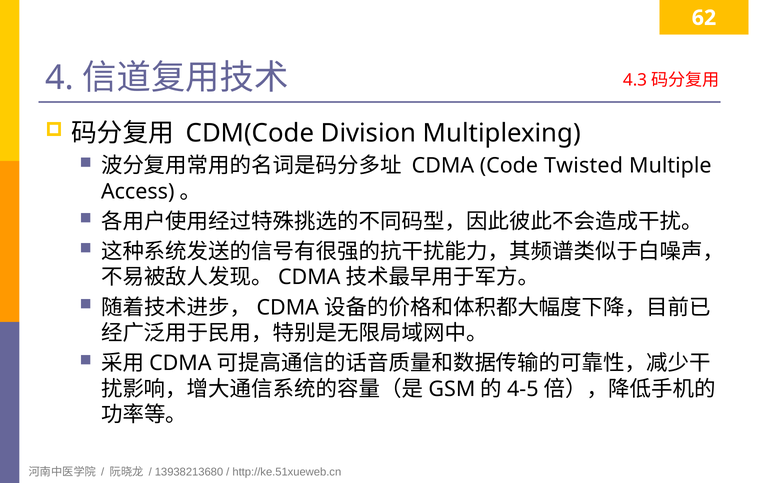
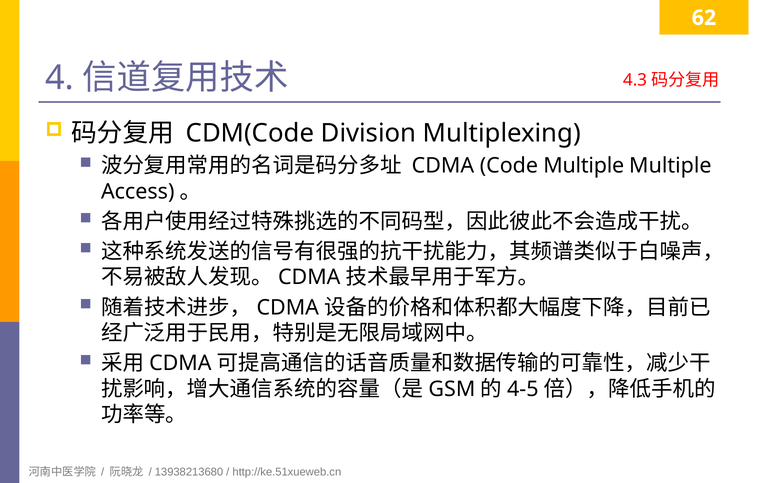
Code Twisted: Twisted -> Multiple (584, 166)
